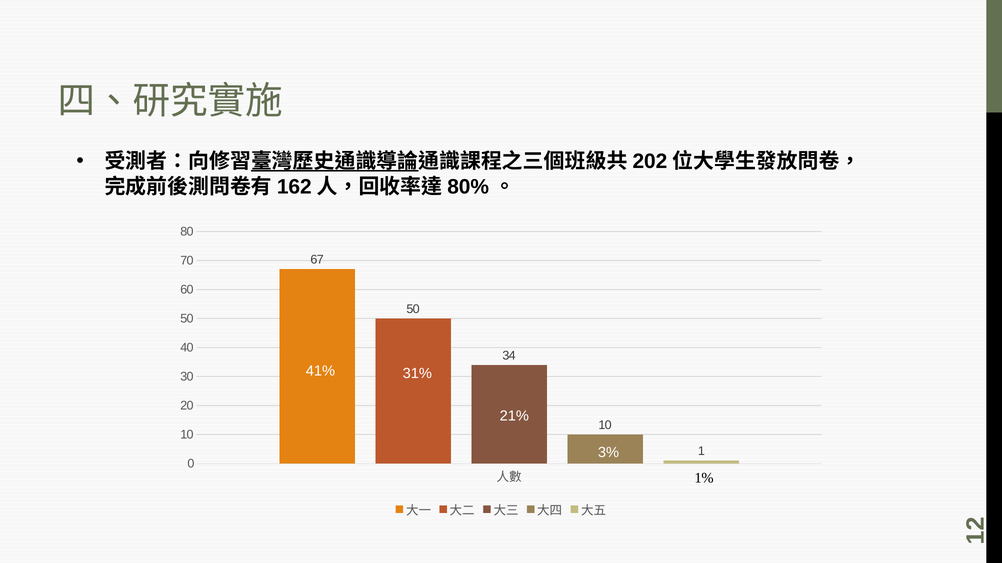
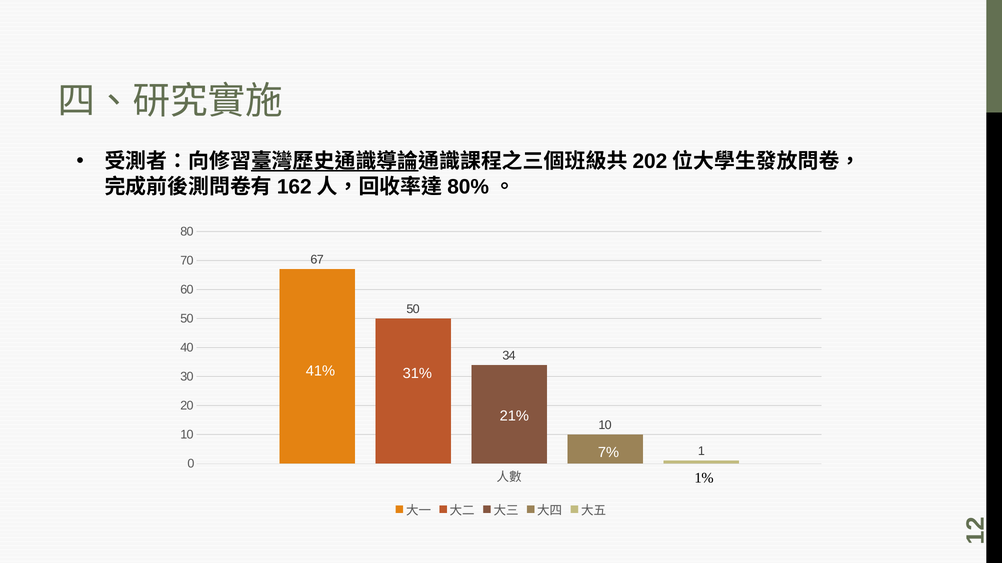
3%: 3% -> 7% (608, 453)
